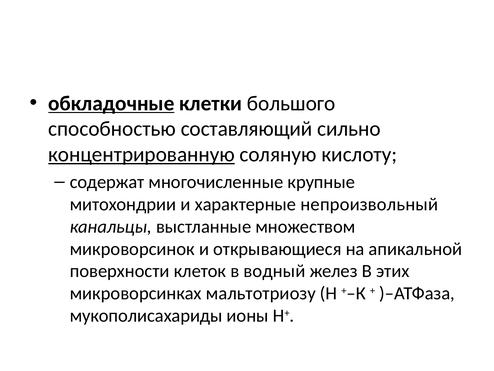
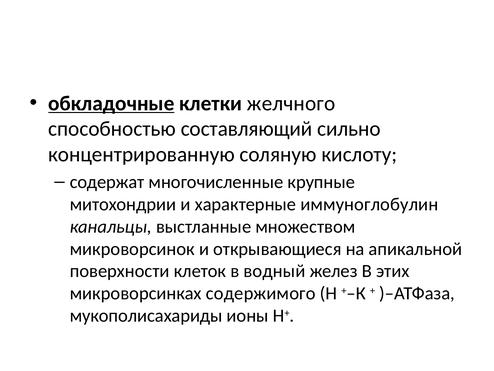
большого: большого -> желчного (291, 103)
концентрированную underline: present -> none (141, 154)
непроизвольный: непроизвольный -> иммуноглобулин (369, 204)
мальтотриозу: мальтотриозу -> содержимого (261, 293)
